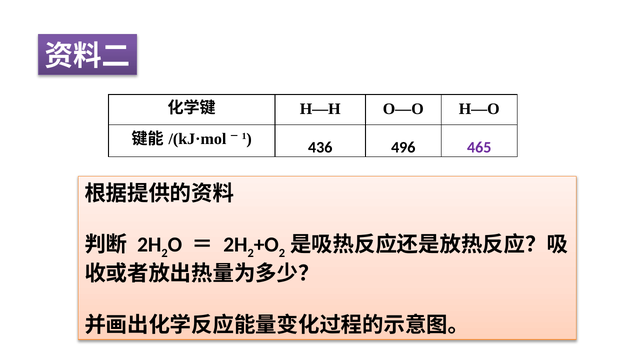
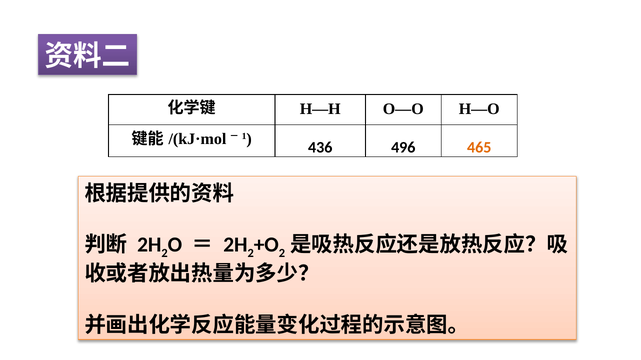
465 colour: purple -> orange (479, 147)
